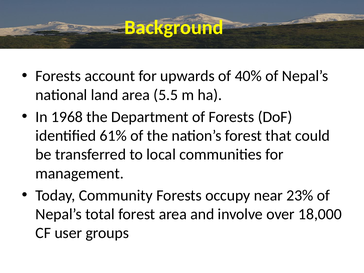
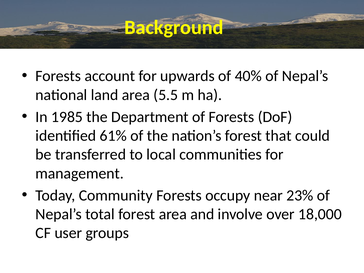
1968: 1968 -> 1985 (67, 117)
